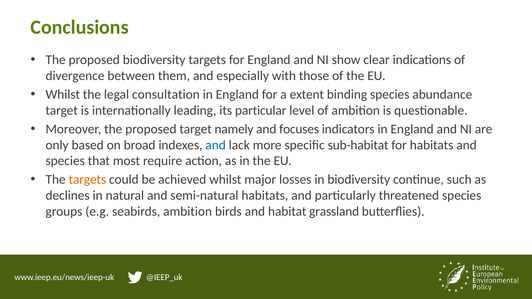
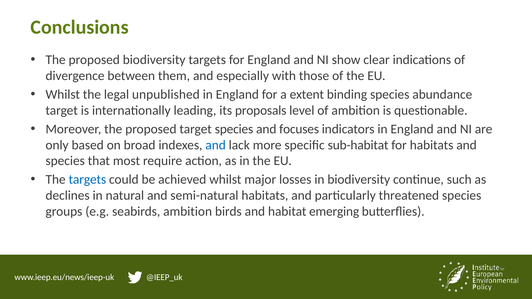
consultation: consultation -> unpublished (166, 95)
particular: particular -> proposals (261, 111)
target namely: namely -> species (234, 129)
targets colour: orange -> blue (87, 180)
grassland: grassland -> emerging (334, 212)
